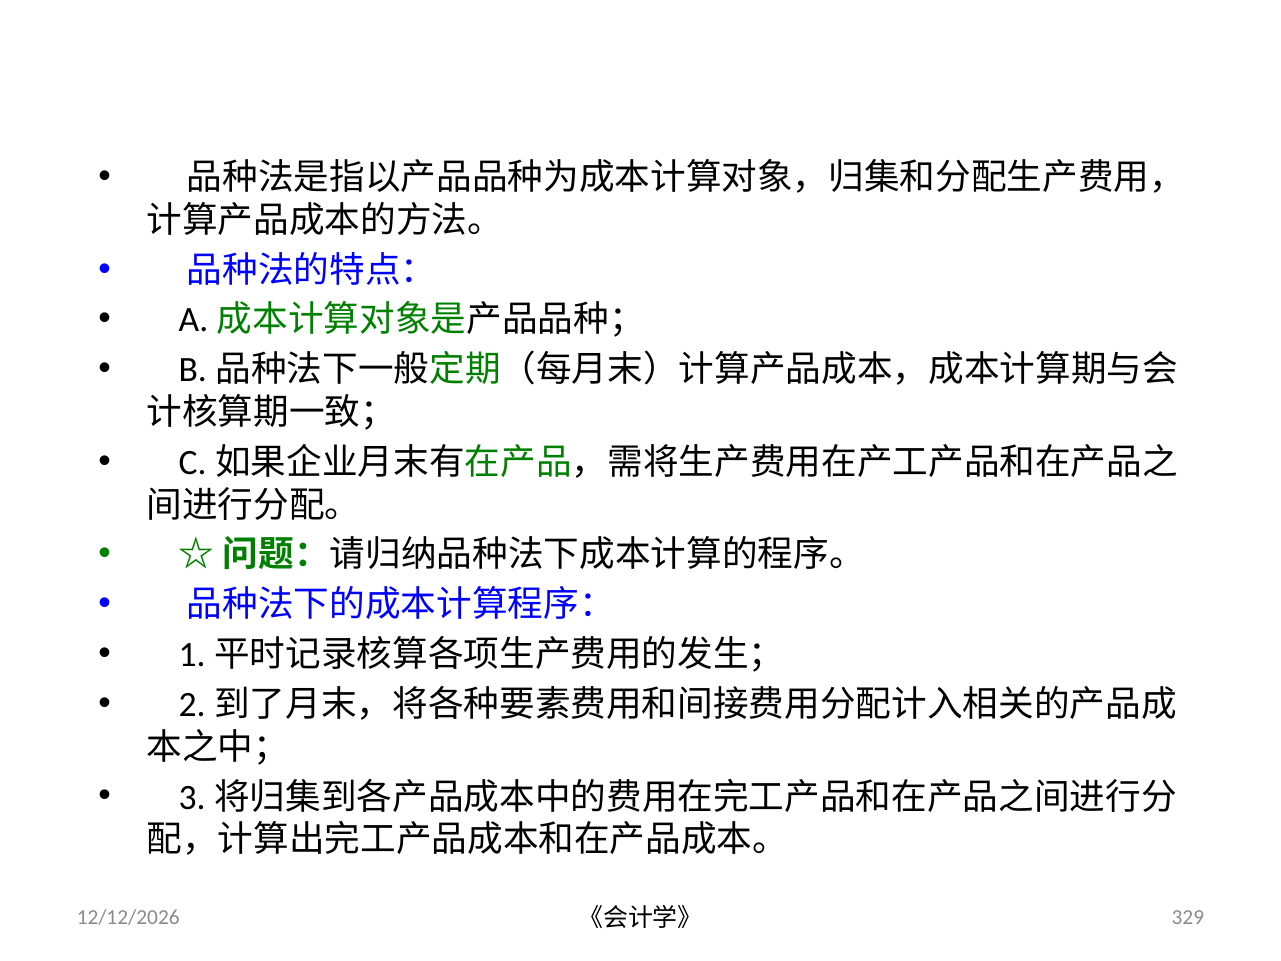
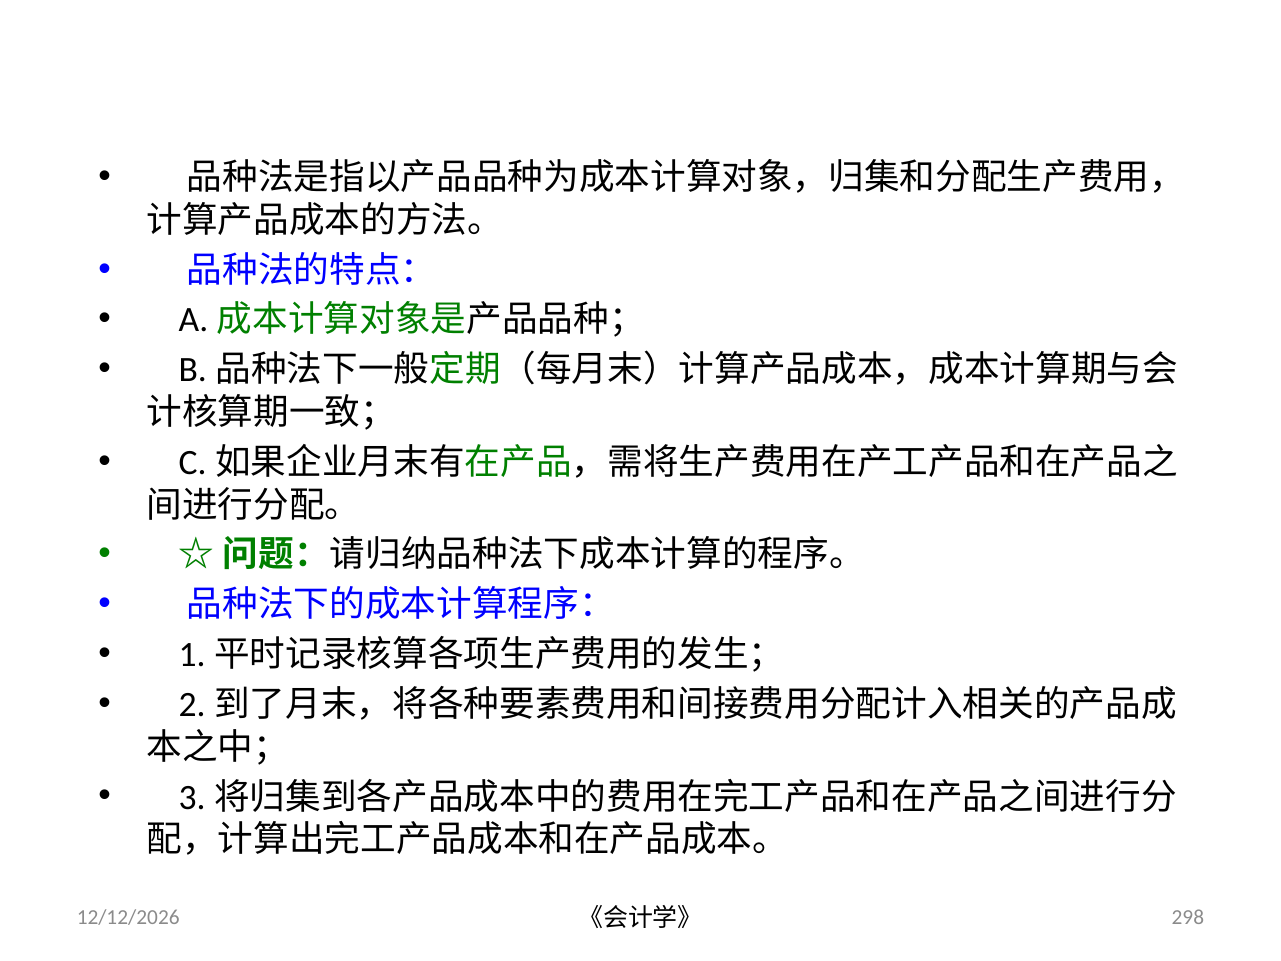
329: 329 -> 298 (1188, 917)
